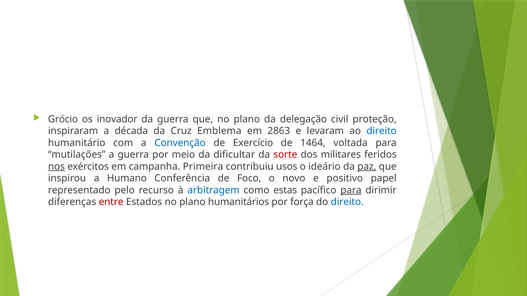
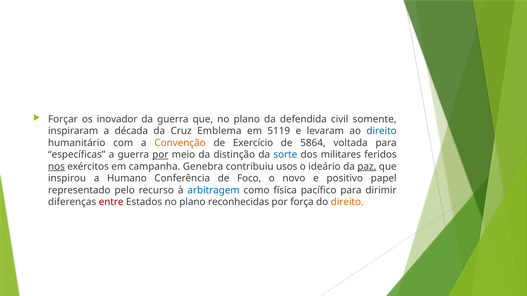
Grócio: Grócio -> Forçar (63, 119)
delegação: delegação -> defendida (303, 119)
proteção: proteção -> somente (375, 119)
2863: 2863 -> 5119 (279, 131)
Convenção colour: blue -> orange (180, 143)
1464: 1464 -> 5864 (313, 143)
mutilações: mutilações -> específicas (77, 155)
por underline: none -> present (160, 155)
dificultar: dificultar -> distinção (234, 155)
sorte colour: red -> blue (285, 155)
Primeira: Primeira -> Genebra (203, 167)
estas: estas -> física (285, 190)
para underline: present -> none (351, 190)
humanitários: humanitários -> reconhecidas (239, 202)
direito colour: blue -> orange (347, 202)
